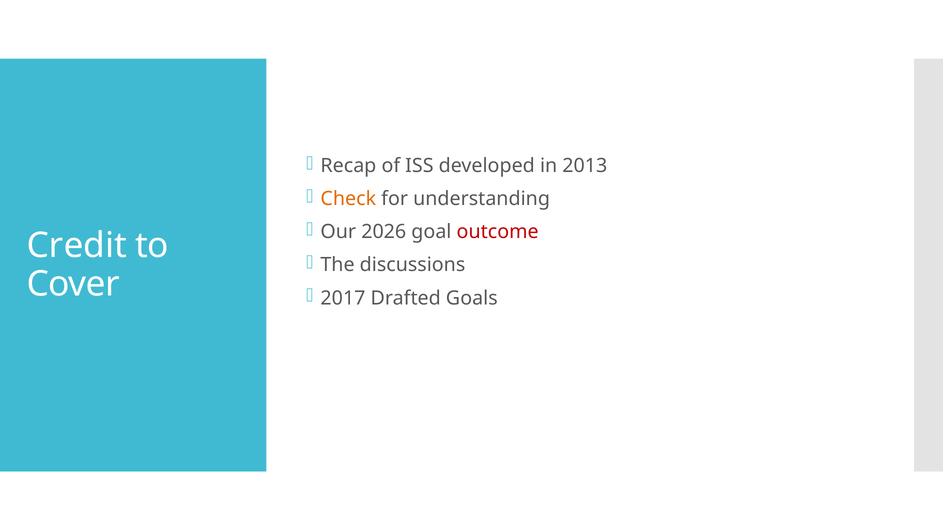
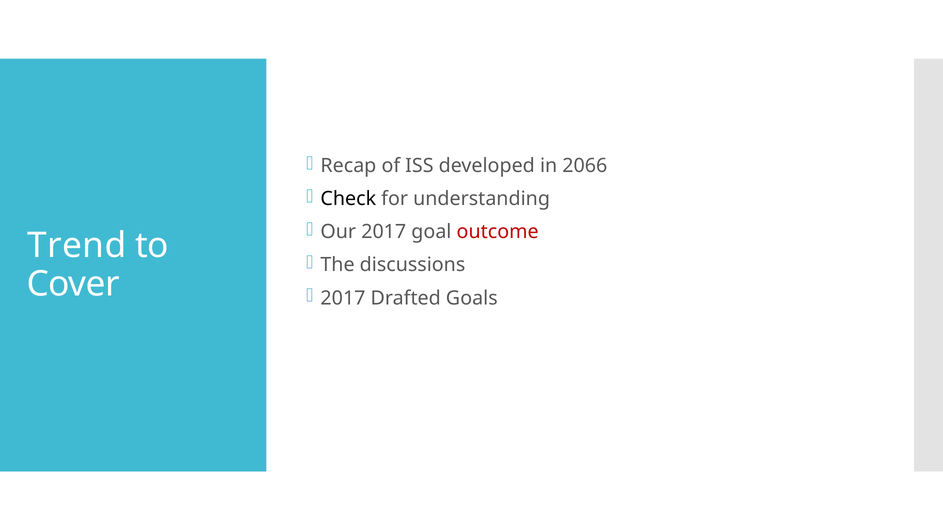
2013: 2013 -> 2066 (585, 166)
Check colour: orange -> black (348, 199)
Our 2026: 2026 -> 2017 (384, 232)
Credit: Credit -> Trend (77, 246)
